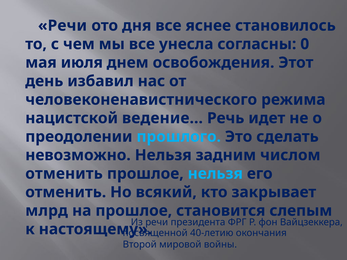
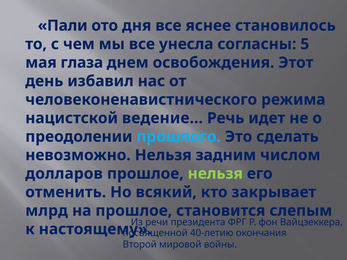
Речи: Речи -> Пали (63, 26)
0: 0 -> 5 (305, 44)
июля: июля -> глаза (82, 63)
отменить: отменить -> долларов (64, 174)
нельзя colour: light blue -> light green (215, 174)
